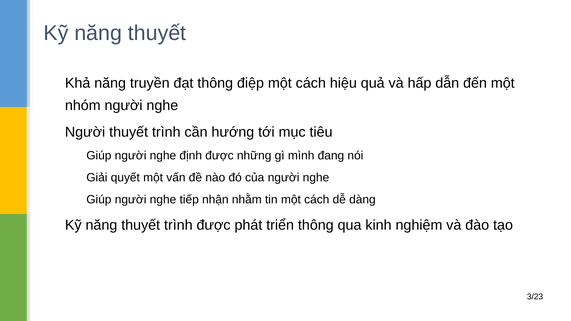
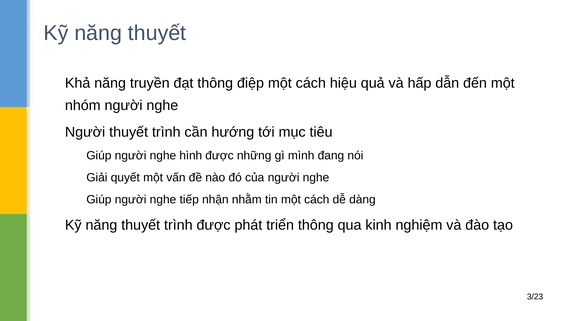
định: định -> hình (191, 156)
